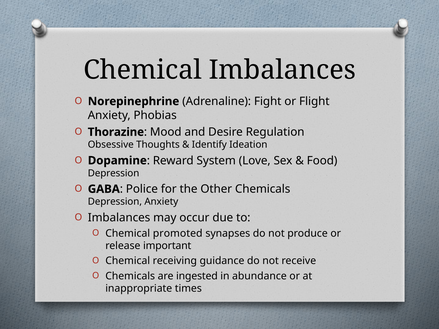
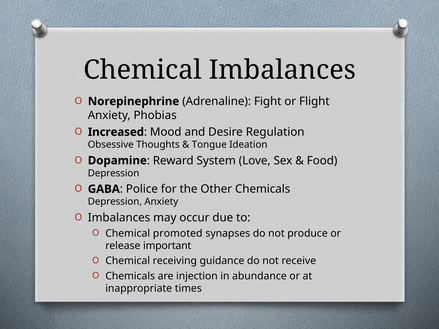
Thorazine: Thorazine -> Increased (116, 132)
Identify: Identify -> Tongue (209, 145)
ingested: ingested -> injection (197, 276)
